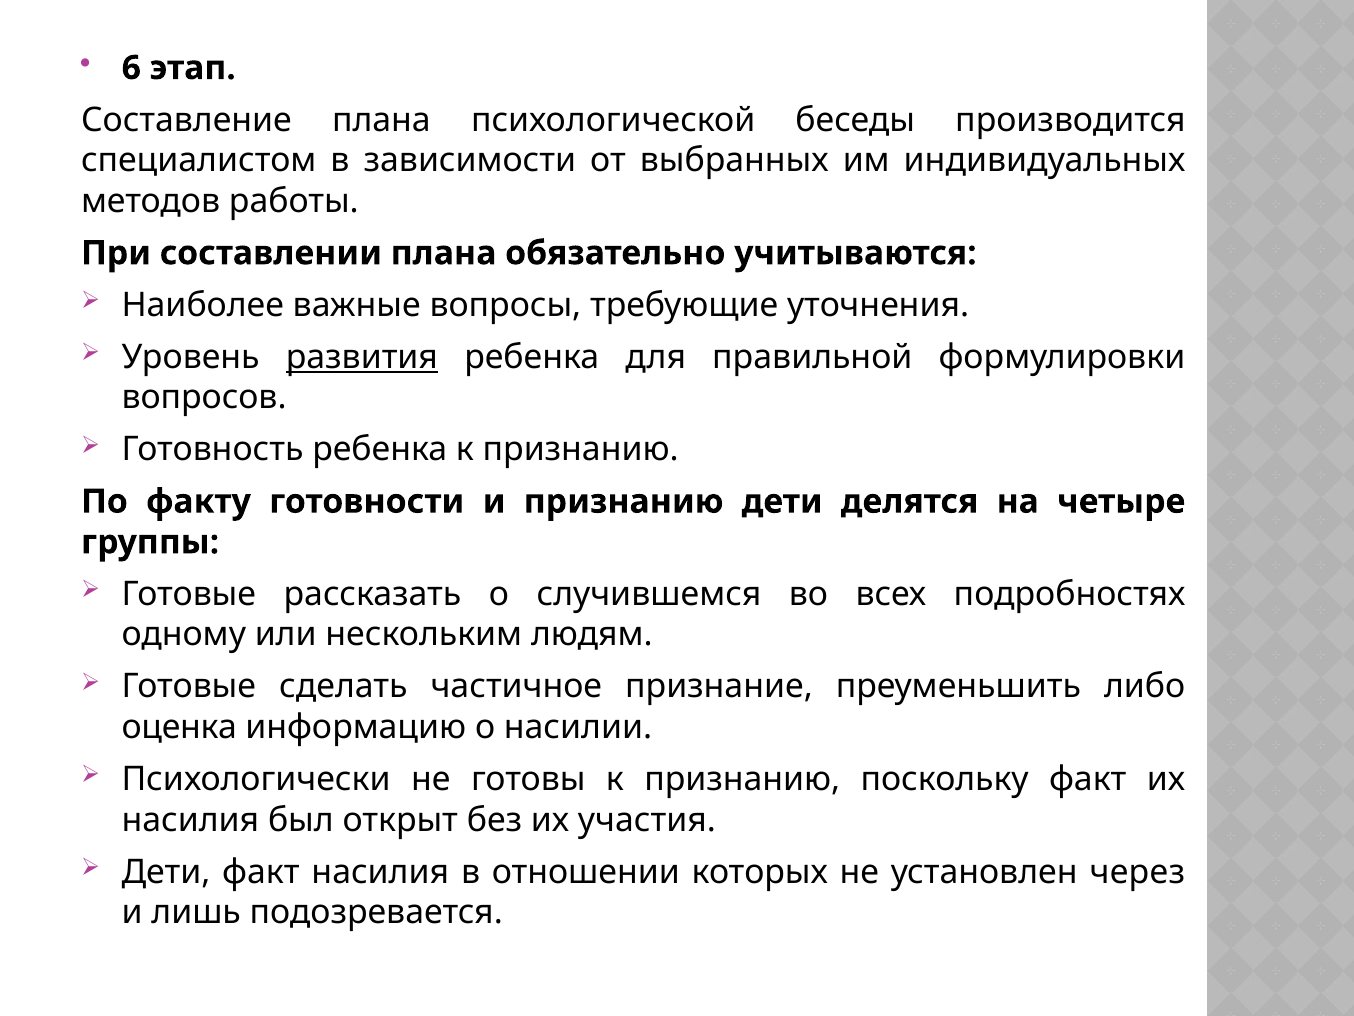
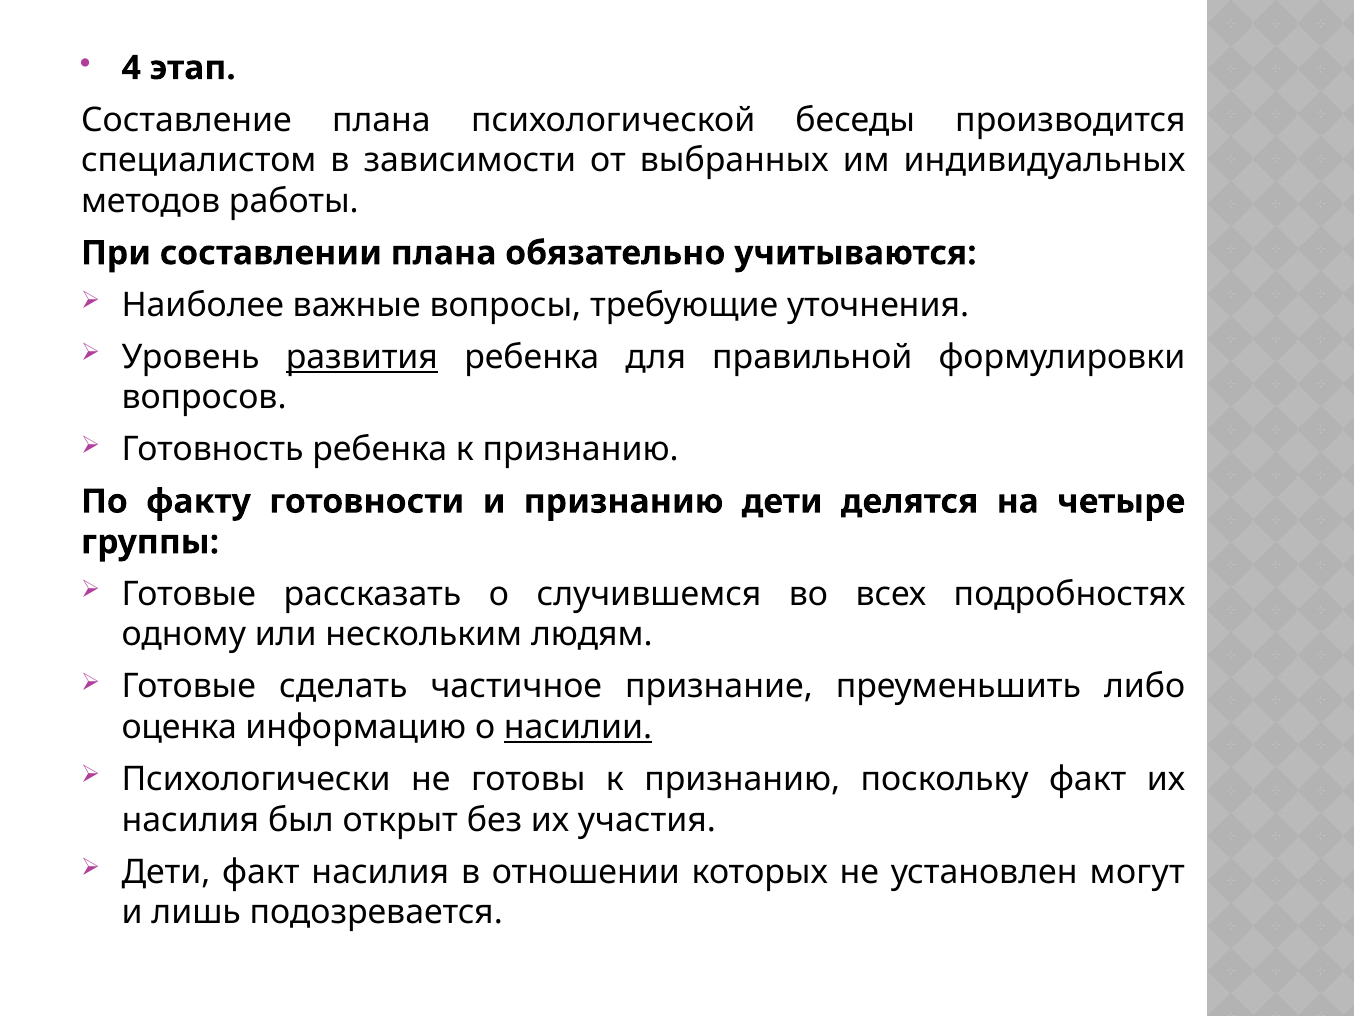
6: 6 -> 4 (131, 68)
насилии underline: none -> present (578, 727)
через: через -> могут (1137, 871)
